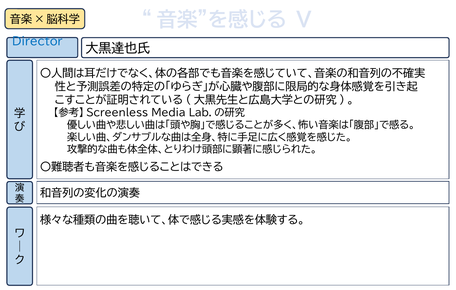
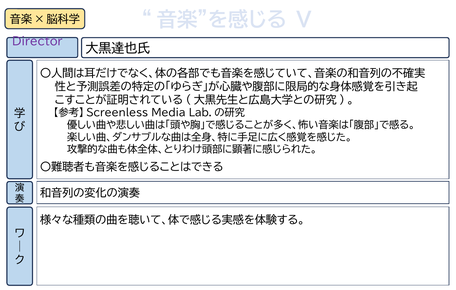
Director colour: blue -> purple (37, 42)
